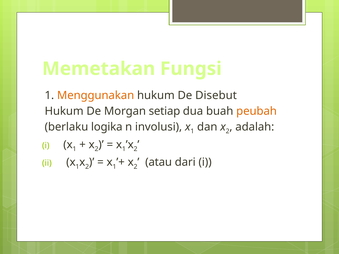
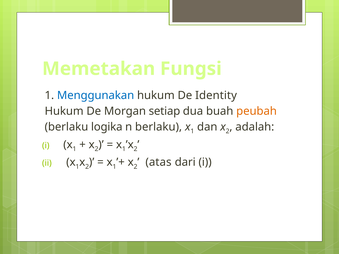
Menggunakan colour: orange -> blue (96, 95)
Disebut: Disebut -> Identity (216, 95)
n involusi: involusi -> berlaku (159, 127)
atau: atau -> atas (158, 162)
